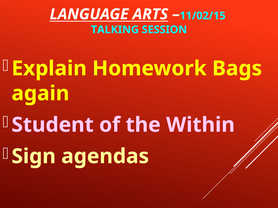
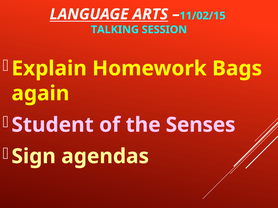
Within: Within -> Senses (201, 125)
